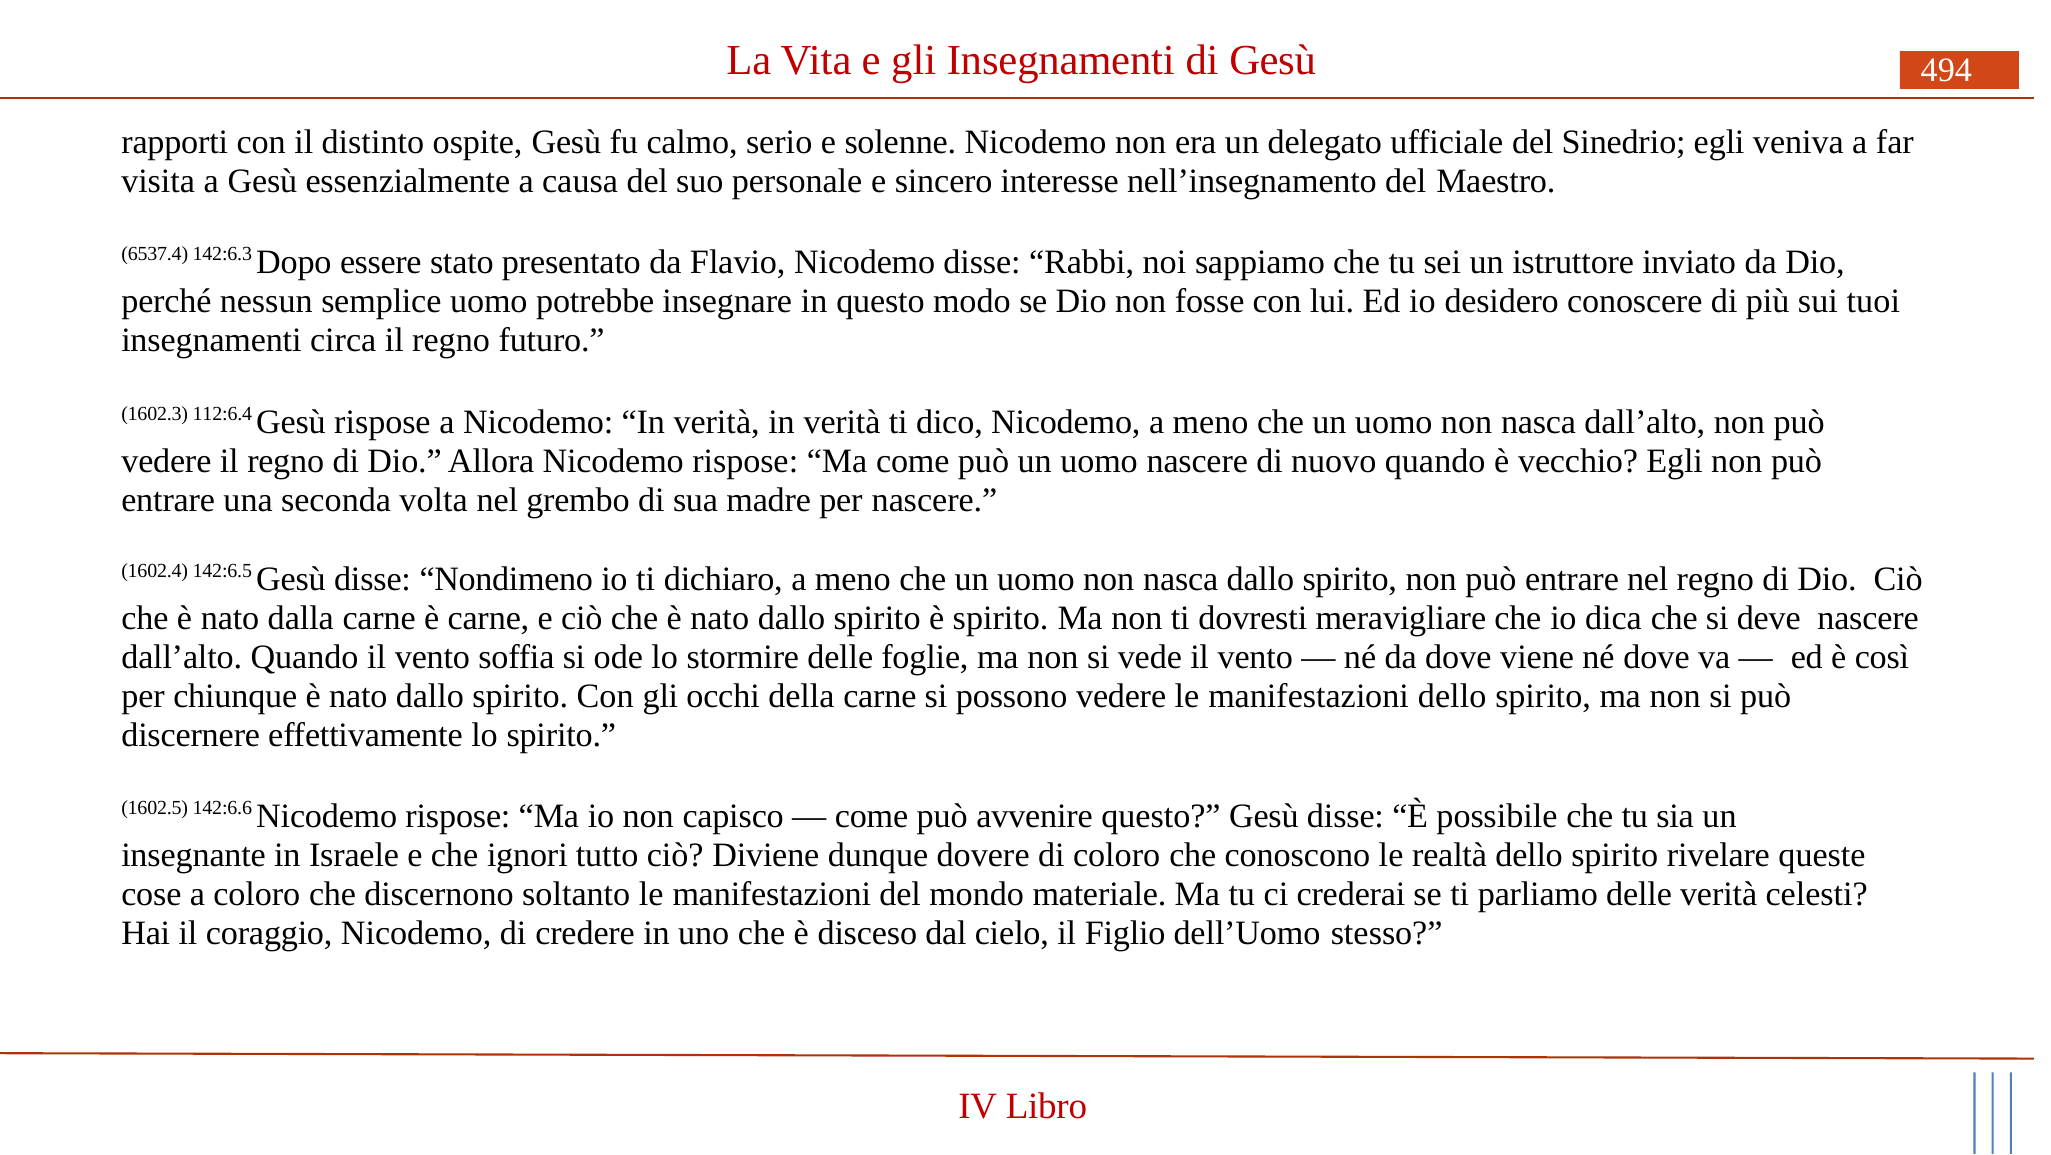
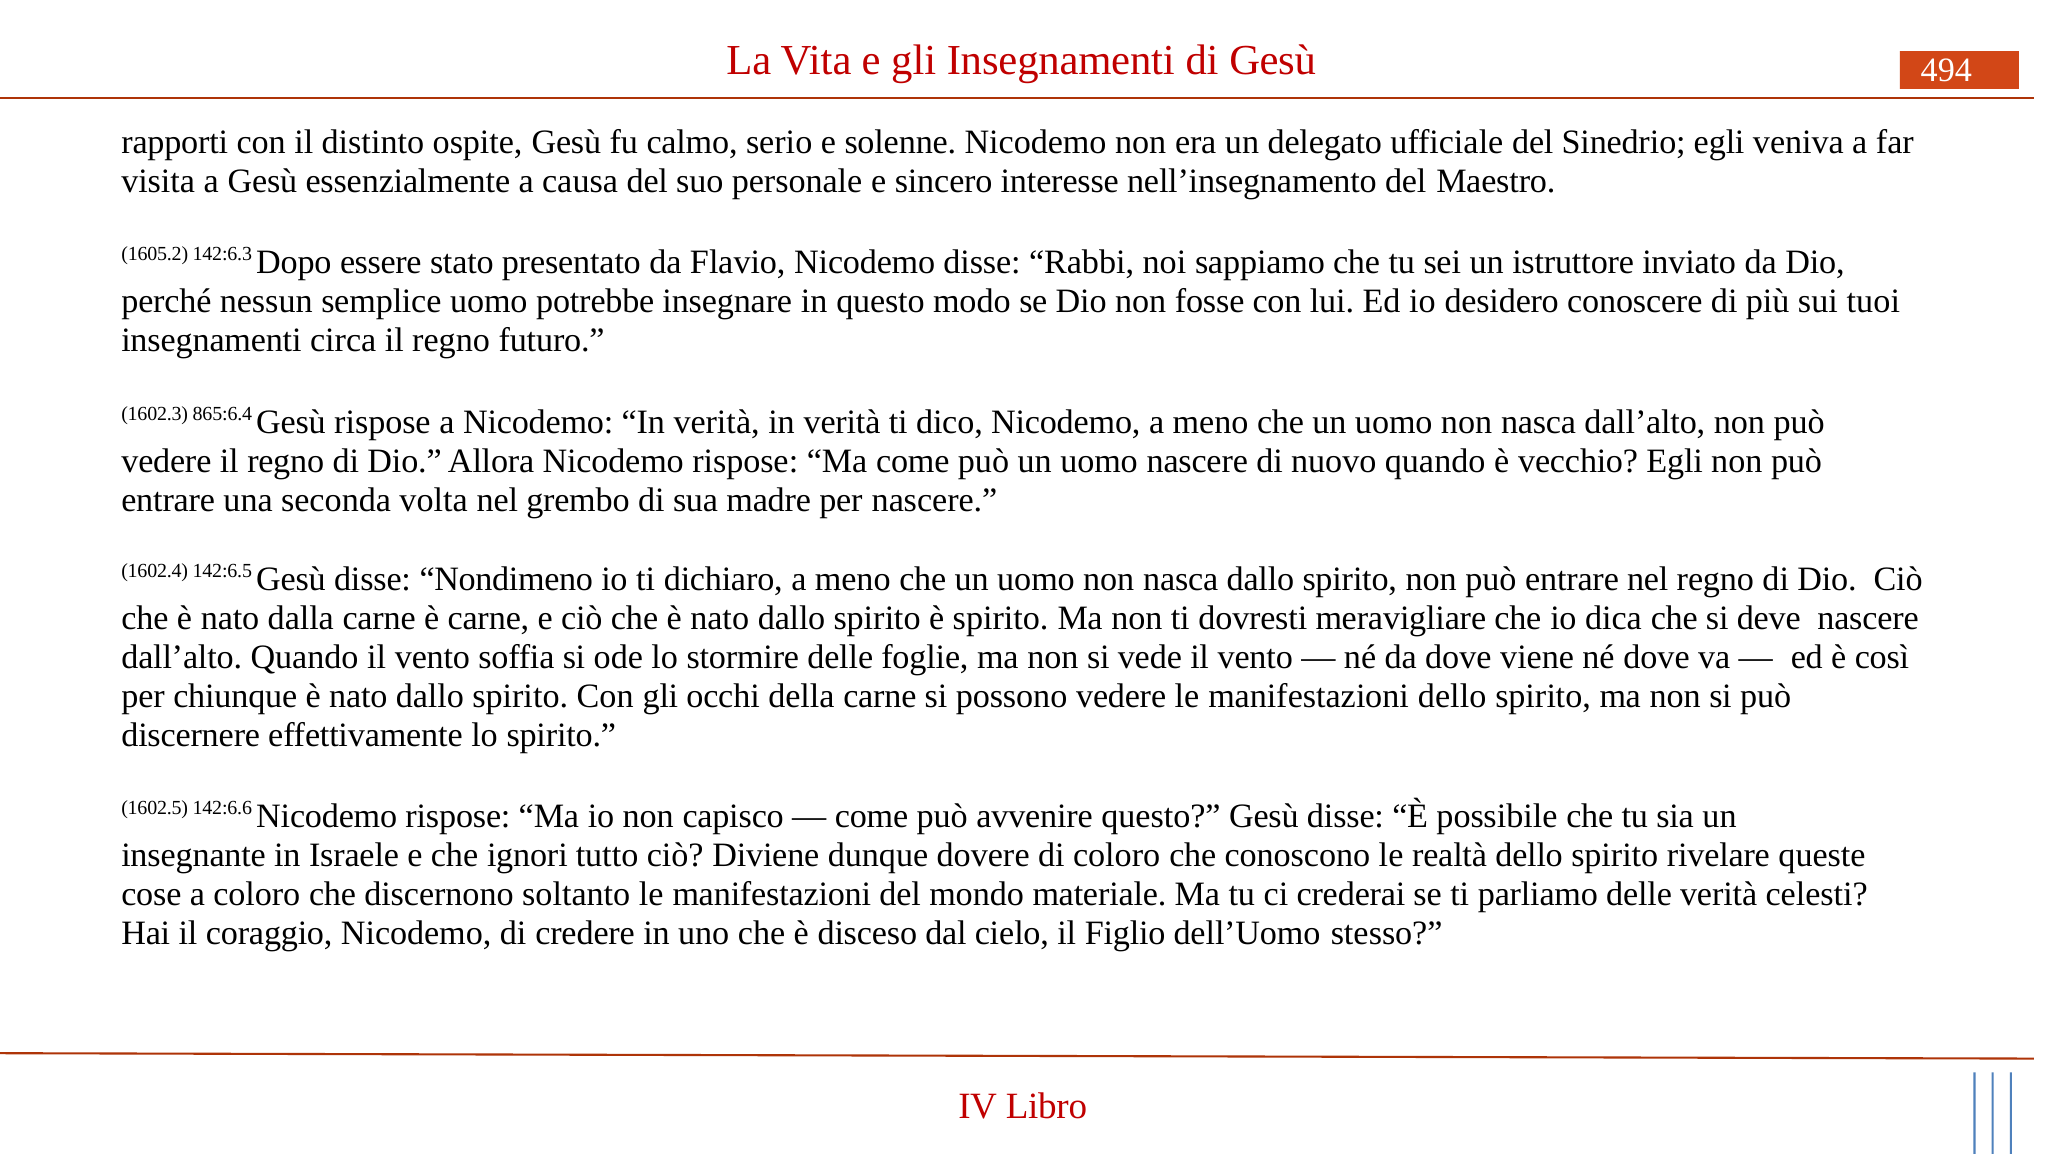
6537.4: 6537.4 -> 1605.2 (155, 254)
112:6.4: 112:6.4 -> 865:6.4 (222, 413)
